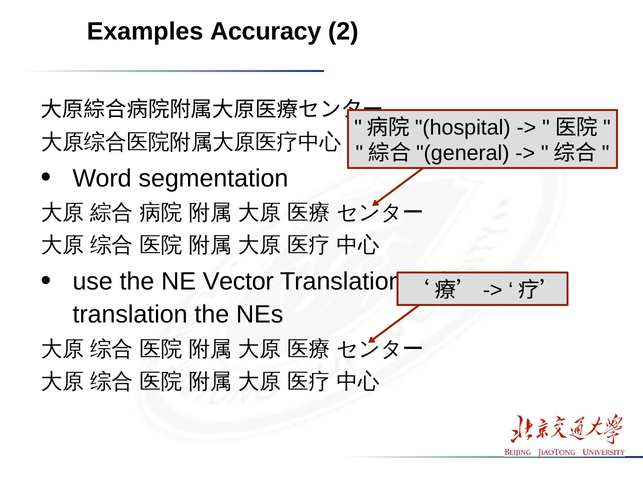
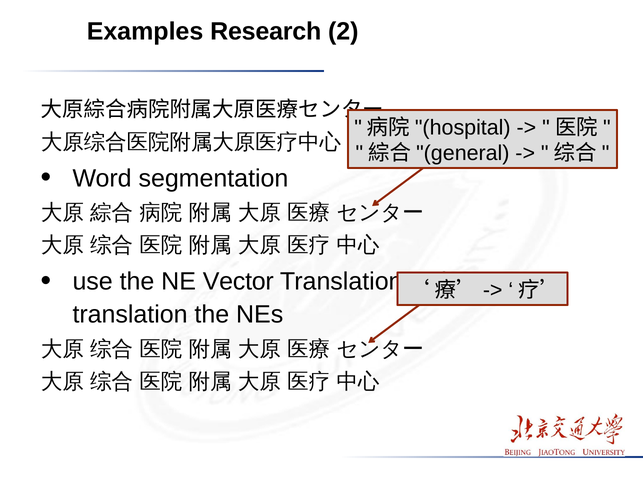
Accuracy: Accuracy -> Research (266, 31)
